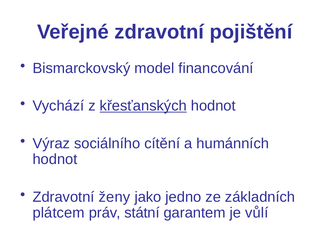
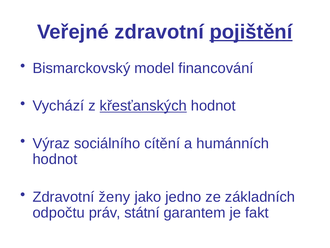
pojištění underline: none -> present (251, 32)
plátcem: plátcem -> odpočtu (59, 212)
vůlí: vůlí -> fakt (257, 212)
